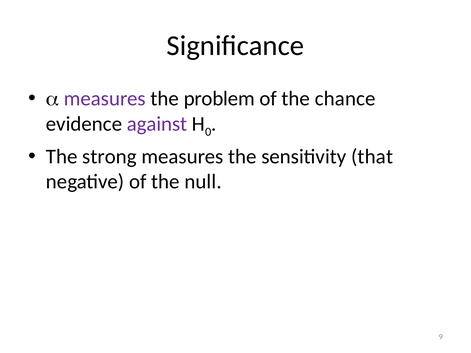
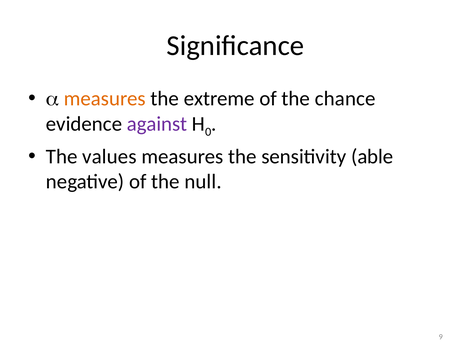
measures colour: purple -> orange (105, 99)
problem: problem -> extreme (219, 99)
strong: strong -> values (109, 157)
that: that -> able (372, 157)
